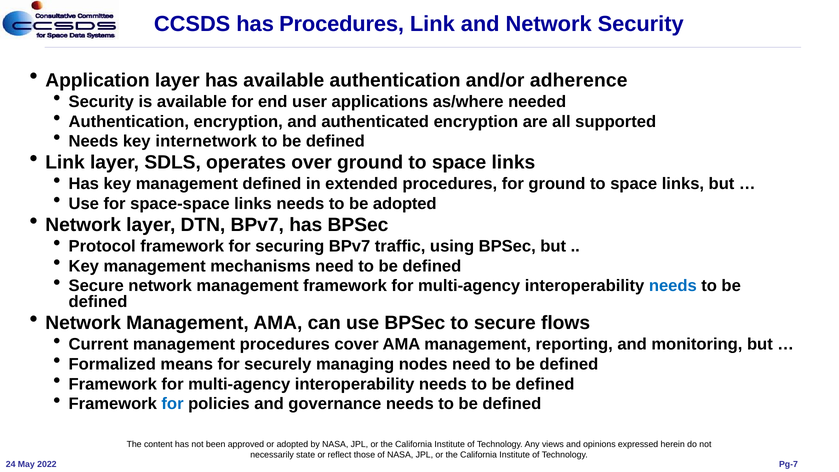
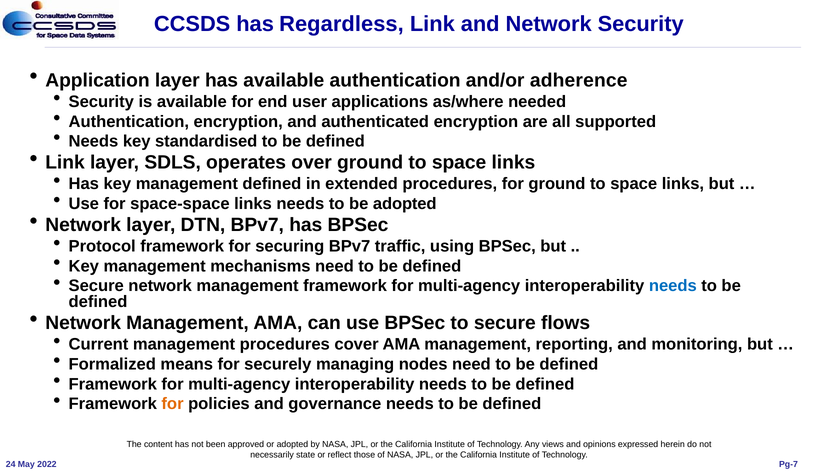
has Procedures: Procedures -> Regardless (341, 24)
internetwork: internetwork -> standardised (206, 141)
for colour: blue -> orange (173, 404)
